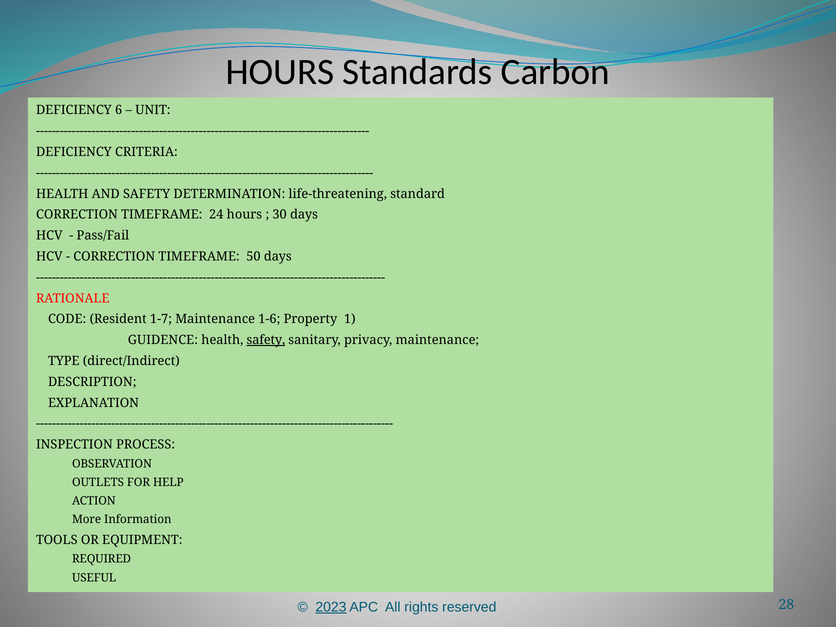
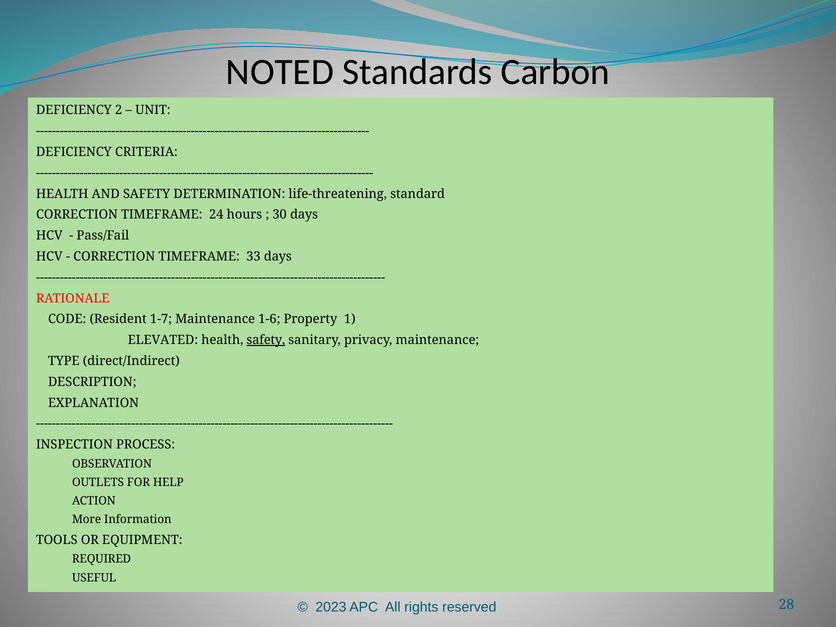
HOURS: HOURS -> NOTED (280, 72)
6: 6 -> 2 (119, 110)
50: 50 -> 33 (253, 256)
GUIDENCE: GUIDENCE -> ELEVATED (163, 340)
2023 underline: present -> none (331, 607)
